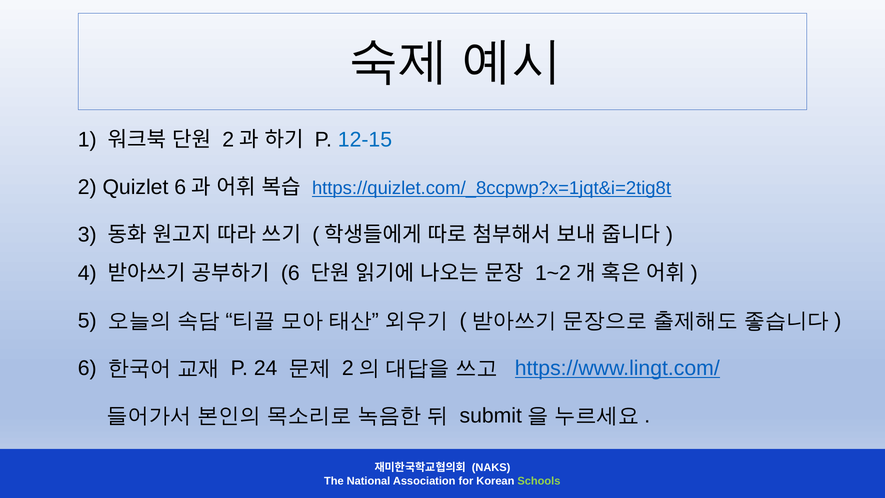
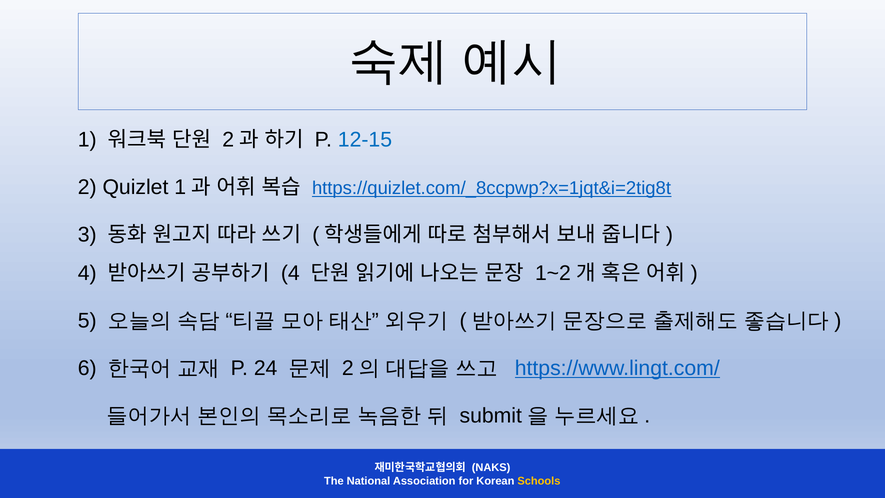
Quizlet 6: 6 -> 1 (180, 187)
6: 6 -> 4 (290, 273)
Schools colour: light green -> yellow (539, 481)
